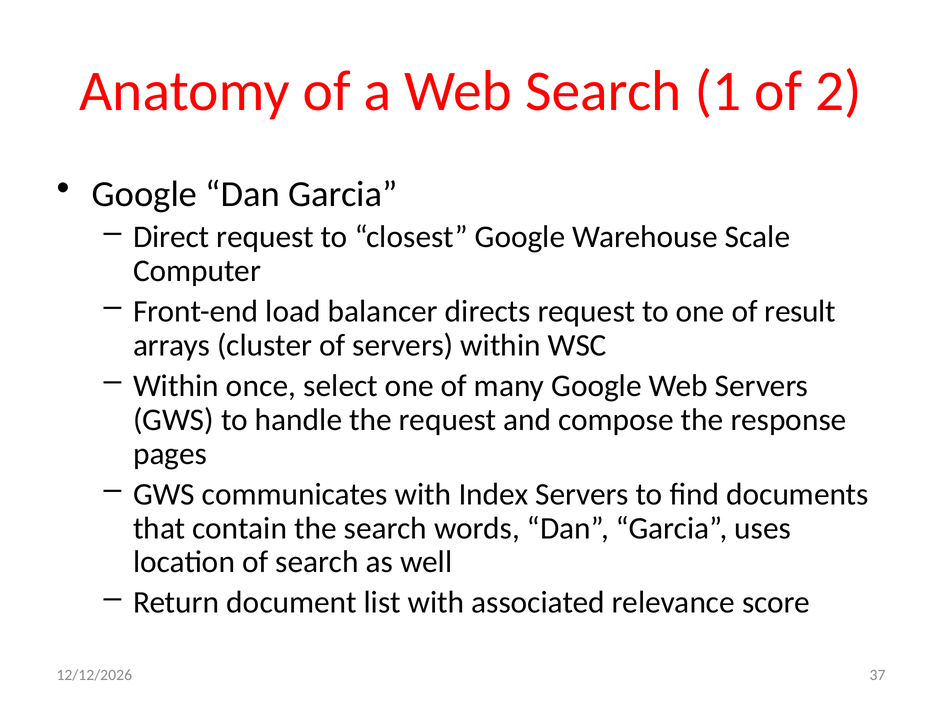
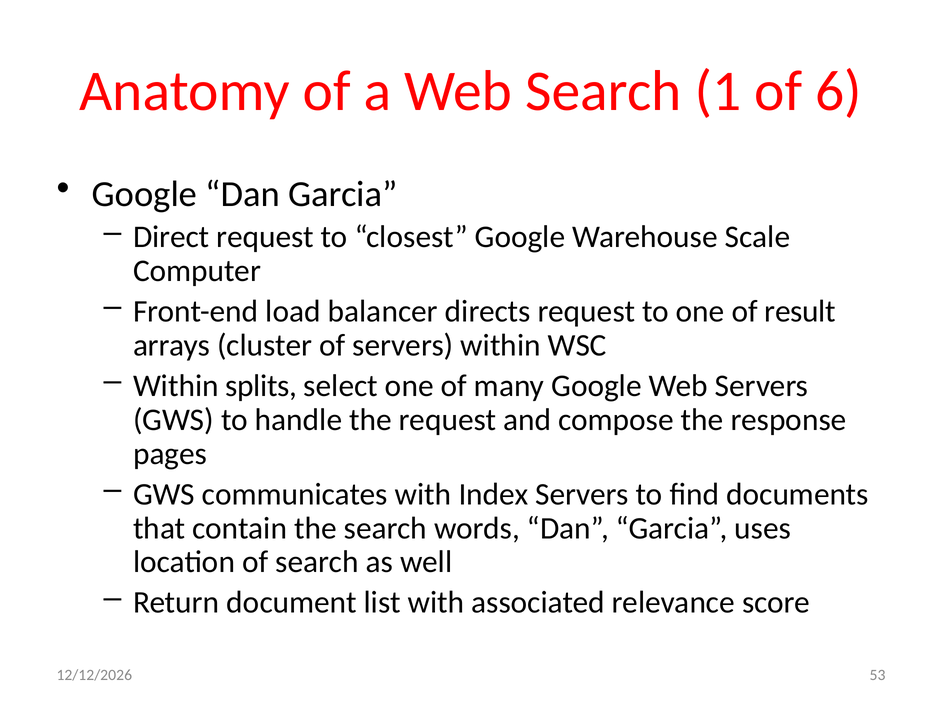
2: 2 -> 6 (838, 91)
once: once -> splits (261, 386)
37: 37 -> 53 (878, 675)
